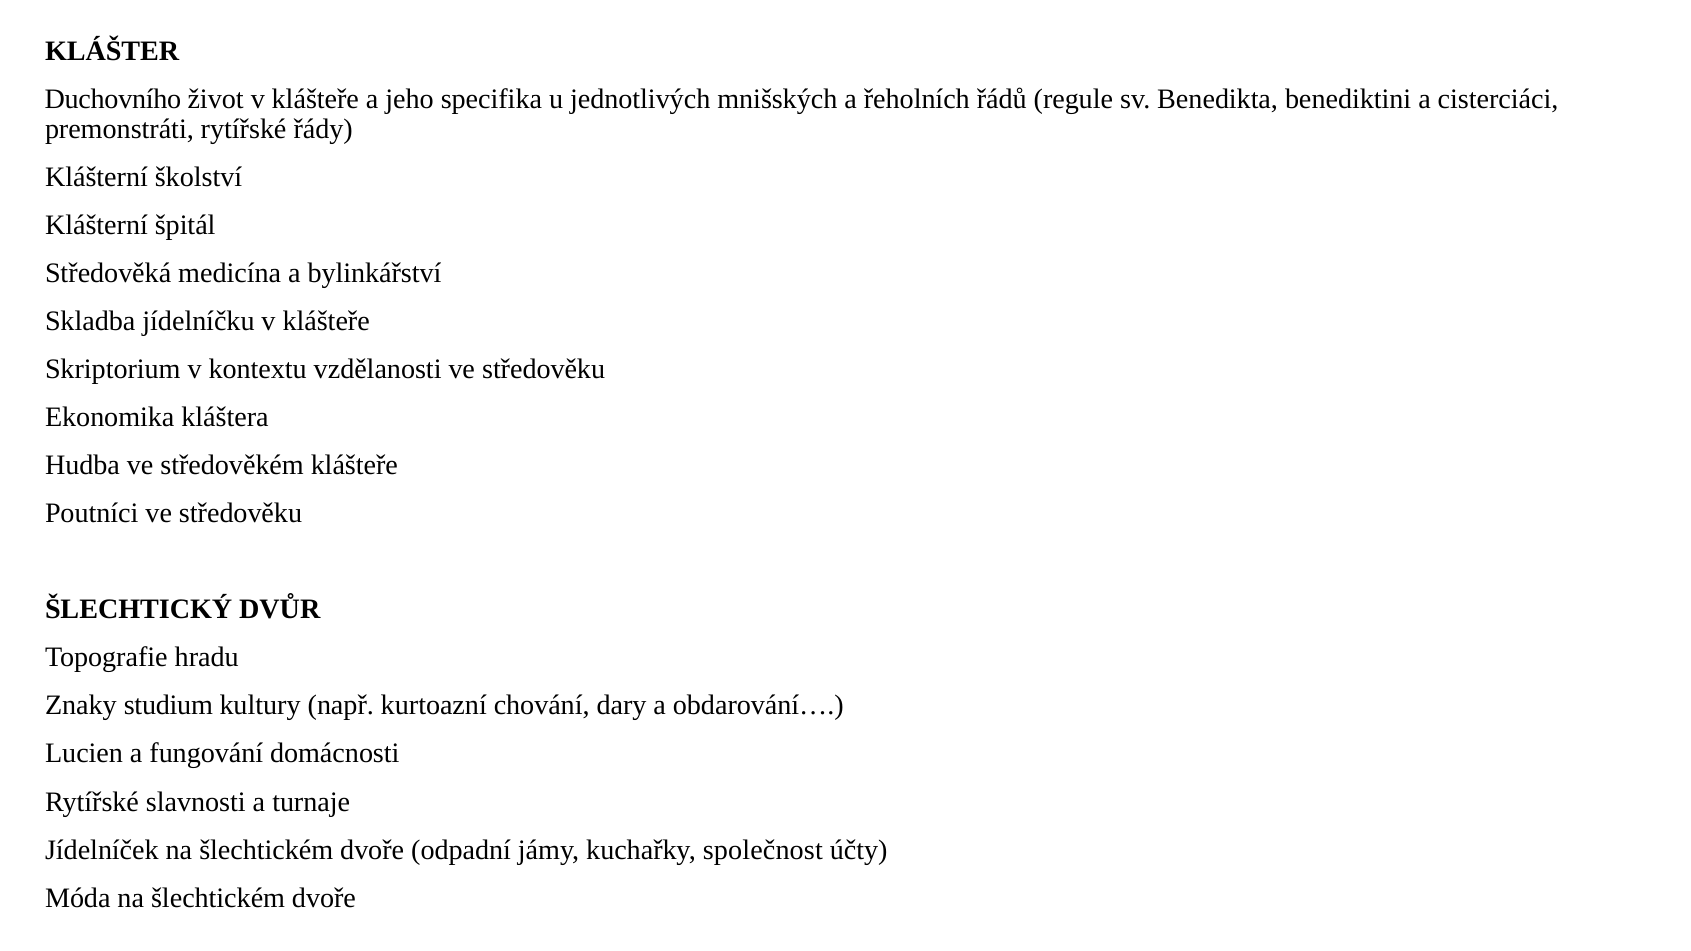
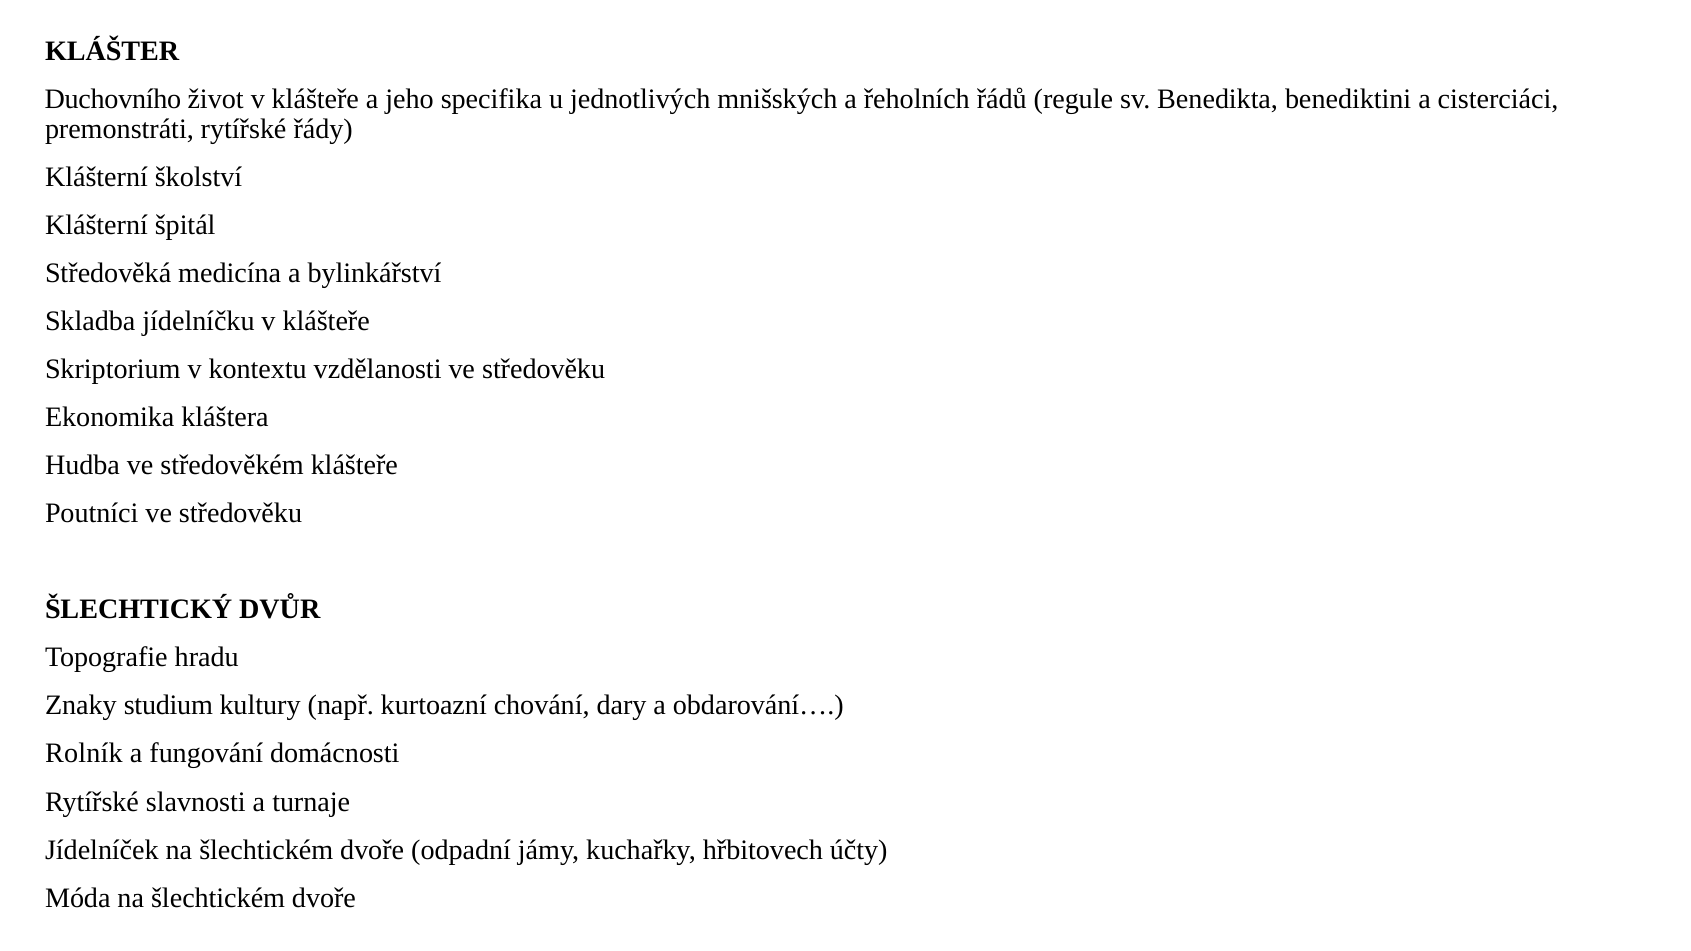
Lucien: Lucien -> Rolník (84, 754)
společnost: společnost -> hřbitovech (763, 850)
